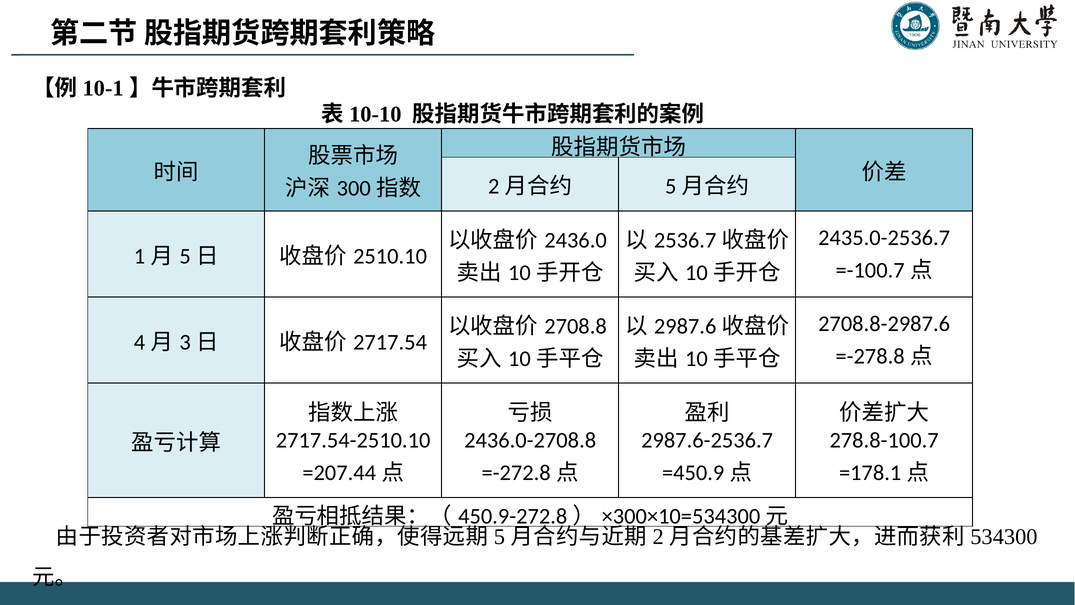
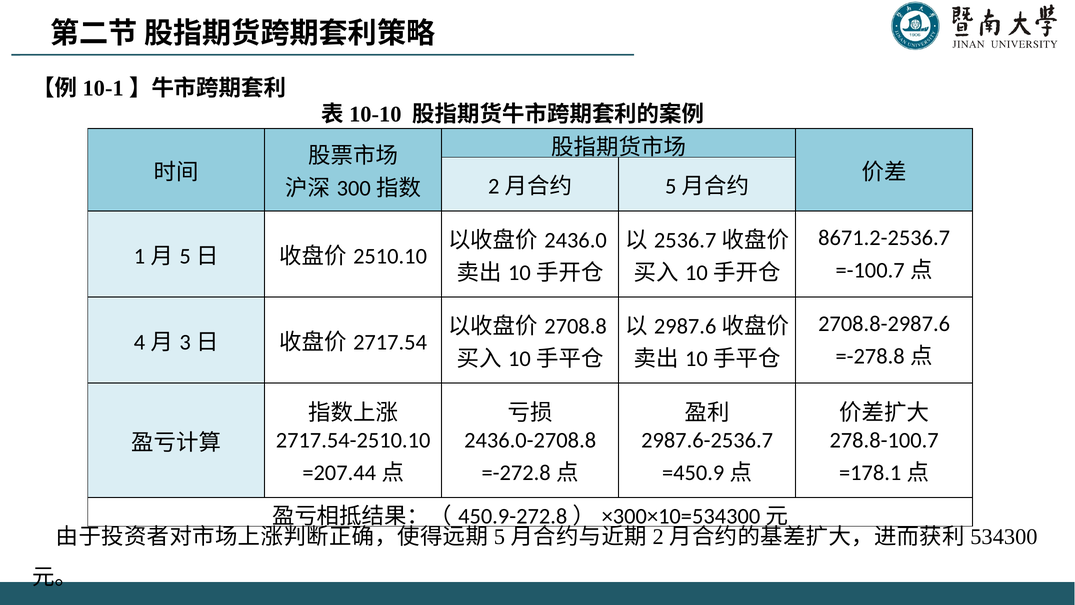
2435.0-2536.7: 2435.0-2536.7 -> 8671.2-2536.7 (884, 238)
